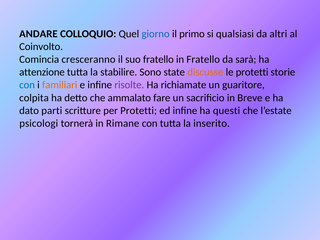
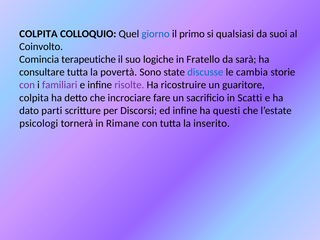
ANDARE: ANDARE -> COLPITA (38, 34)
altri: altri -> suoi (278, 34)
cresceranno: cresceranno -> terapeutiche (89, 59)
suo fratello: fratello -> logiche (158, 59)
attenzione: attenzione -> consultare (42, 72)
stabilire: stabilire -> povertà (119, 72)
discusse colour: orange -> blue (205, 72)
le protetti: protetti -> cambia (252, 72)
con colour: blue -> purple (27, 85)
familiari colour: orange -> purple (60, 85)
richiamate: richiamate -> ricostruire (183, 85)
ammalato: ammalato -> incrociare (129, 98)
Breve: Breve -> Scatti (250, 98)
per Protetti: Protetti -> Discorsi (139, 111)
